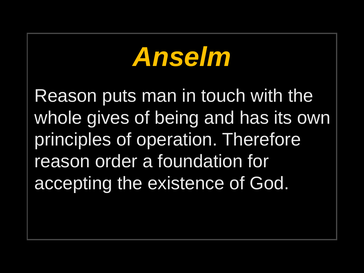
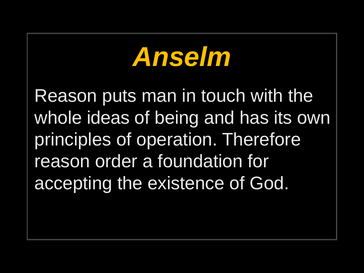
gives: gives -> ideas (108, 118)
